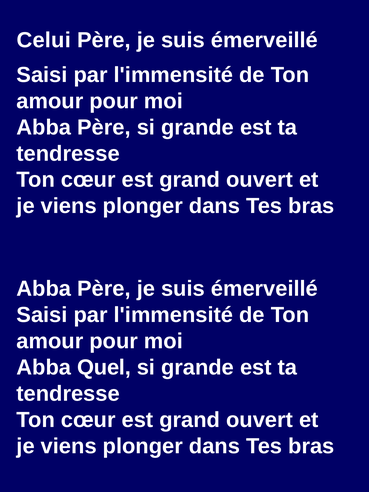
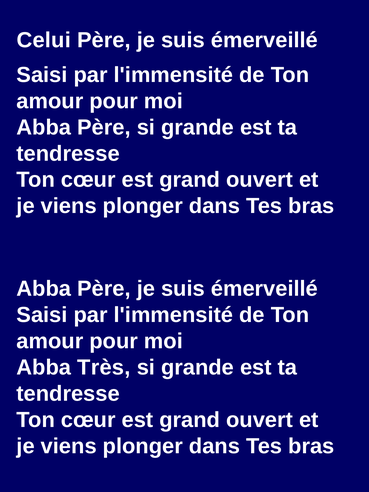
Quel: Quel -> Très (104, 367)
